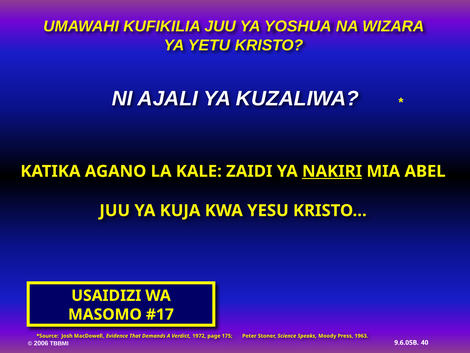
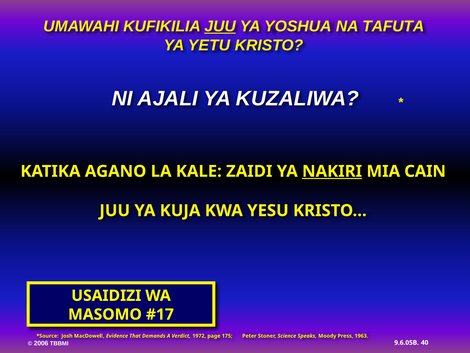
JUU underline: none -> present (220, 26)
WIZARA: WIZARA -> TAFUTA (393, 26)
ABEL: ABEL -> CAIN (425, 171)
